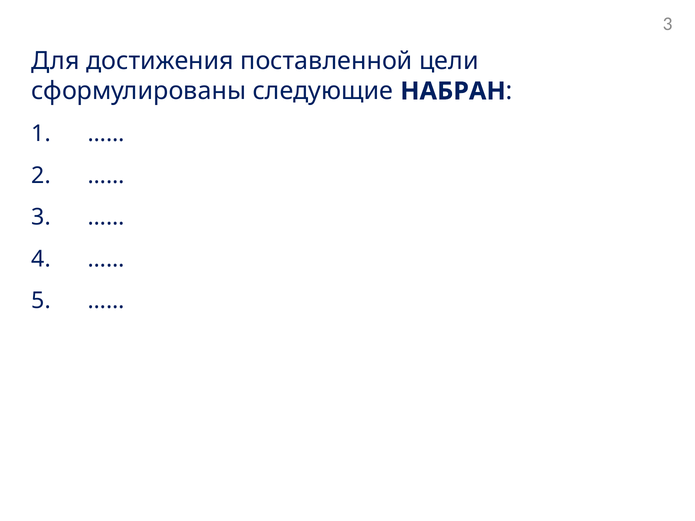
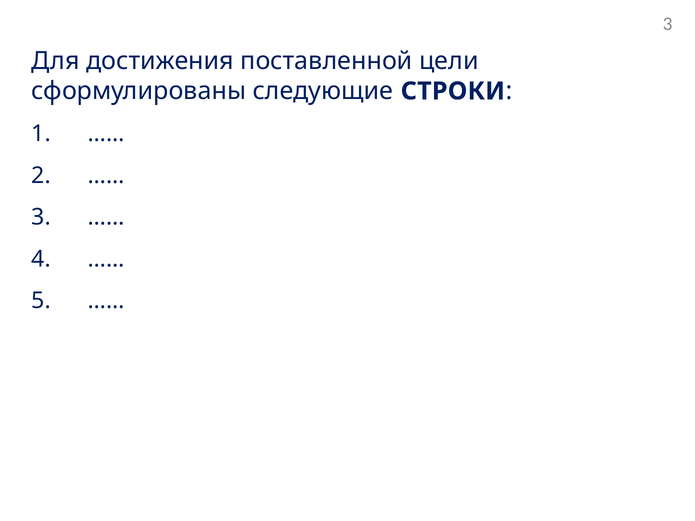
НАБРАН: НАБРАН -> СТРОКИ (453, 91)
